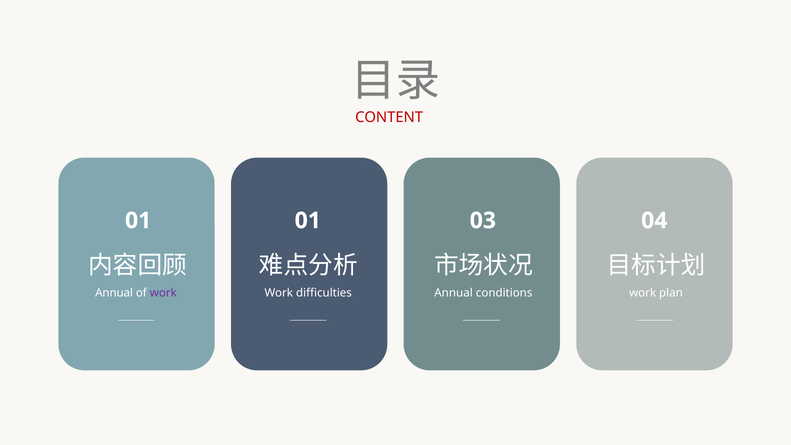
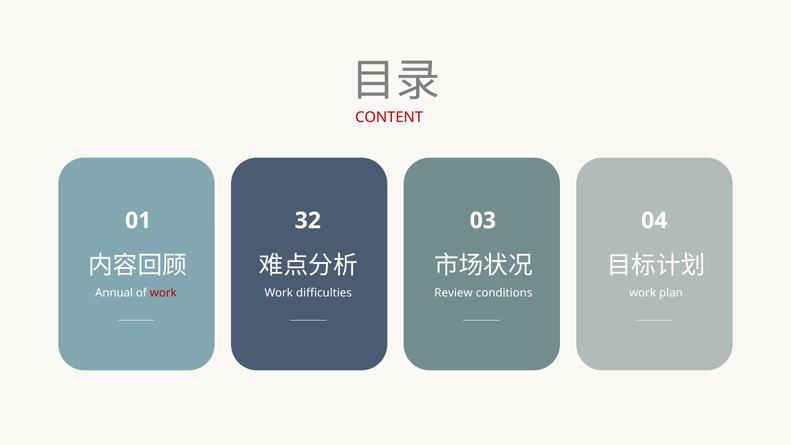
01 01: 01 -> 32 (308, 221)
work colour: purple -> red (163, 293)
Annual: Annual -> Review (454, 293)
